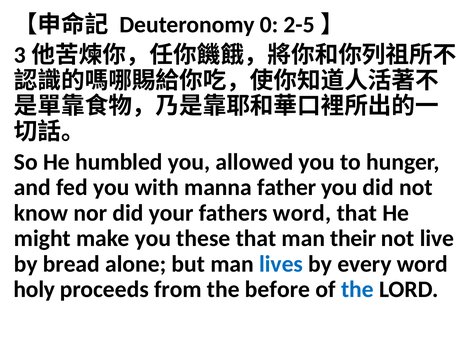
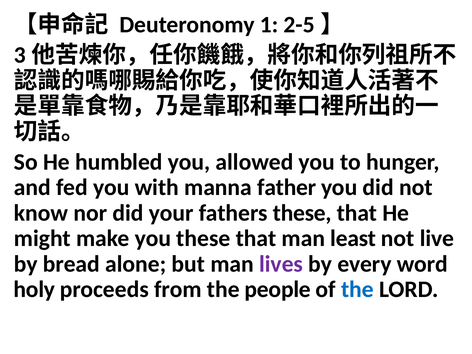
0: 0 -> 1 (269, 25)
fathers word: word -> these (302, 213)
their: their -> least (353, 239)
lives colour: blue -> purple (281, 264)
before: before -> people (278, 290)
